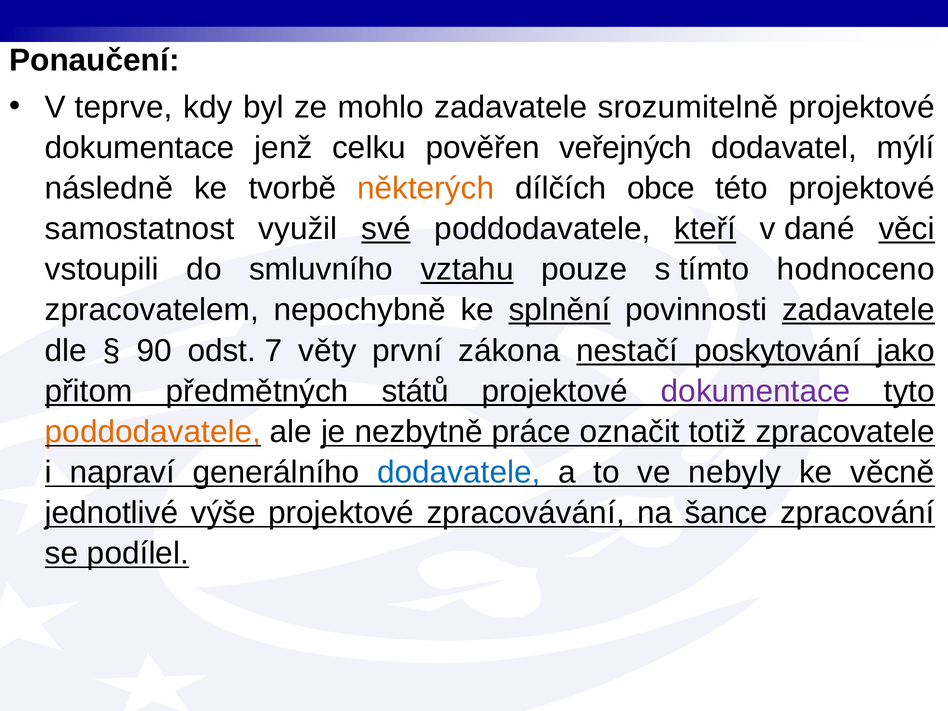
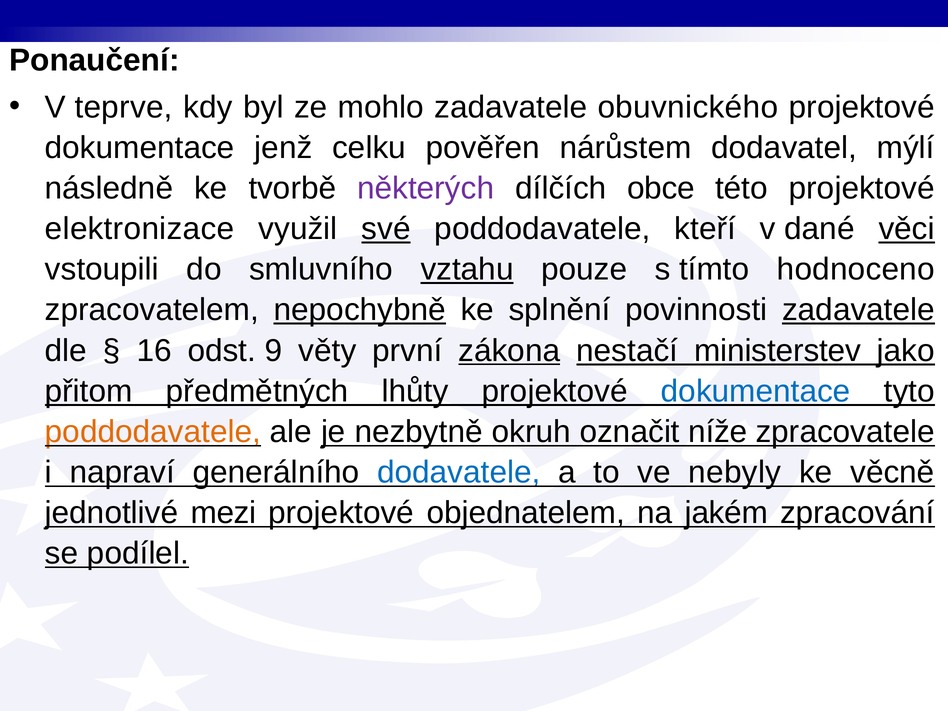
srozumitelně: srozumitelně -> obuvnického (688, 107)
veřejných: veřejných -> nárůstem (626, 148)
některých colour: orange -> purple (426, 188)
samostatnost: samostatnost -> elektronizace (140, 229)
kteří underline: present -> none (705, 229)
nepochybně underline: none -> present (360, 310)
splnění underline: present -> none (560, 310)
90: 90 -> 16 (154, 351)
7: 7 -> 9 (274, 351)
zákona underline: none -> present (509, 351)
poskytování: poskytování -> ministerstev (778, 351)
států: států -> lhůty (415, 391)
dokumentace colour: purple -> blue (756, 391)
práce: práce -> okruh (531, 432)
totiž: totiž -> níže (718, 432)
výše: výše -> mezi (223, 513)
zpracovávání: zpracovávání -> objednatelem (526, 513)
šance: šance -> jakém (726, 513)
